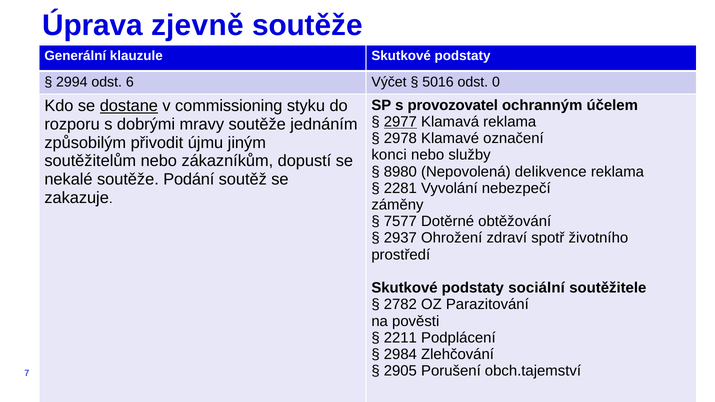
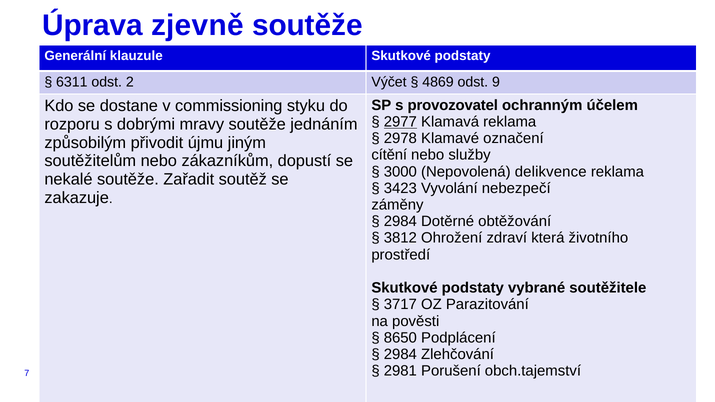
2994: 2994 -> 6311 (72, 82)
6: 6 -> 2 (130, 82)
5016: 5016 -> 4869 (438, 82)
0: 0 -> 9 (496, 82)
dostane underline: present -> none (129, 106)
konci: konci -> cítění (389, 155)
8980: 8980 -> 3000 (400, 172)
Podání: Podání -> Zařadit (189, 179)
2281: 2281 -> 3423 (400, 188)
7577: 7577 -> 2984 (400, 222)
2937: 2937 -> 3812 (400, 238)
spotř: spotř -> která (548, 238)
sociální: sociální -> vybrané (537, 288)
2782: 2782 -> 3717 (400, 305)
2211: 2211 -> 8650 (400, 338)
2905: 2905 -> 2981 (400, 371)
